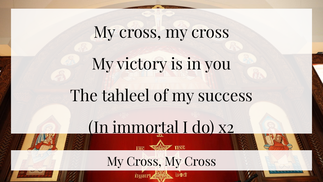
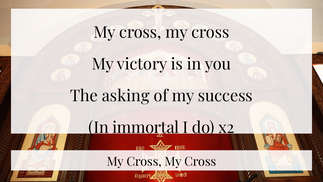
tahleel: tahleel -> asking (126, 96)
